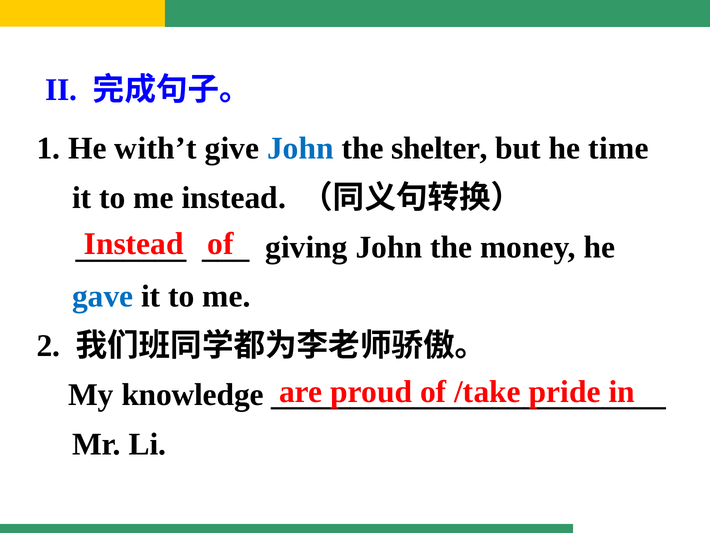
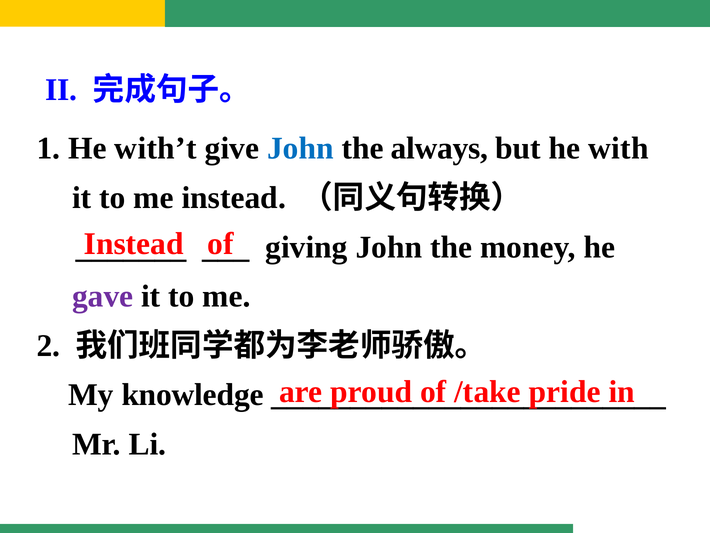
shelter: shelter -> always (440, 148)
time: time -> with (619, 148)
gave colour: blue -> purple (103, 296)
